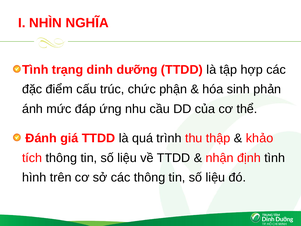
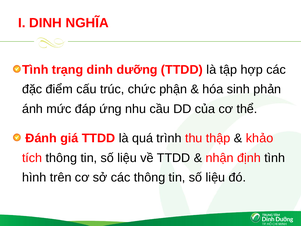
I NHÌN: NHÌN -> DINH (46, 23)
